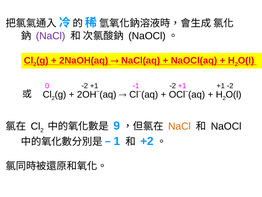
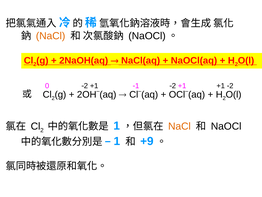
NaCl colour: purple -> orange (51, 36)
9: 9 -> 1 (117, 125)
+2: +2 -> +9 (147, 141)
